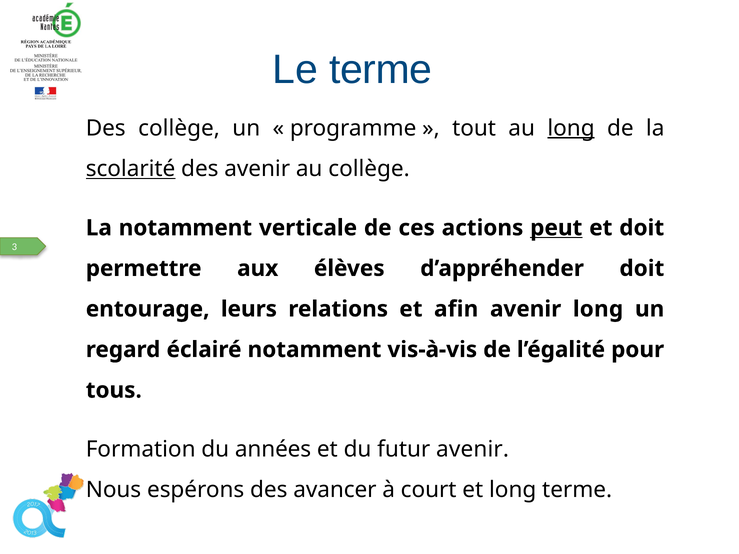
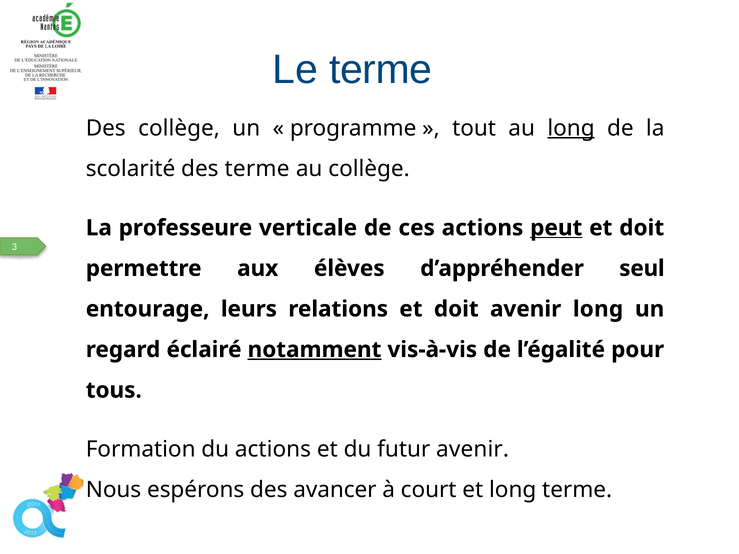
scolarité underline: present -> none (131, 169)
des avenir: avenir -> terme (257, 169)
La notamment: notamment -> professeure (185, 228)
d’appréhender doit: doit -> seul (642, 269)
relations et afin: afin -> doit (456, 309)
notamment underline: none -> present (314, 350)
du années: années -> actions (273, 450)
